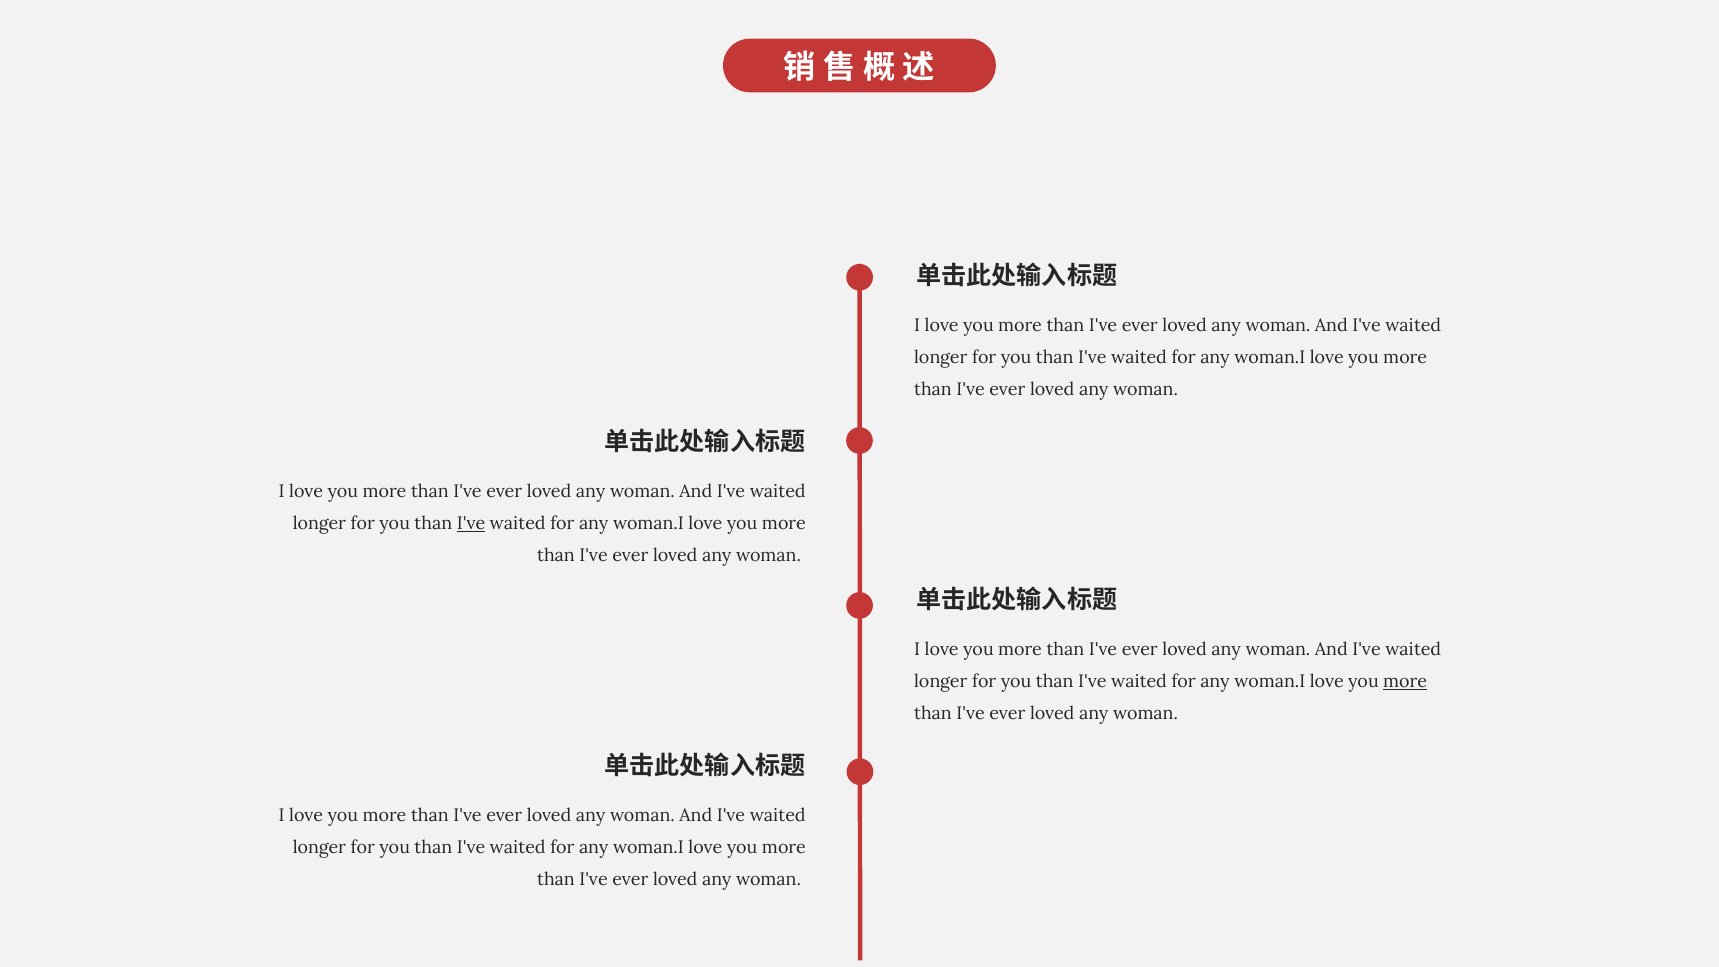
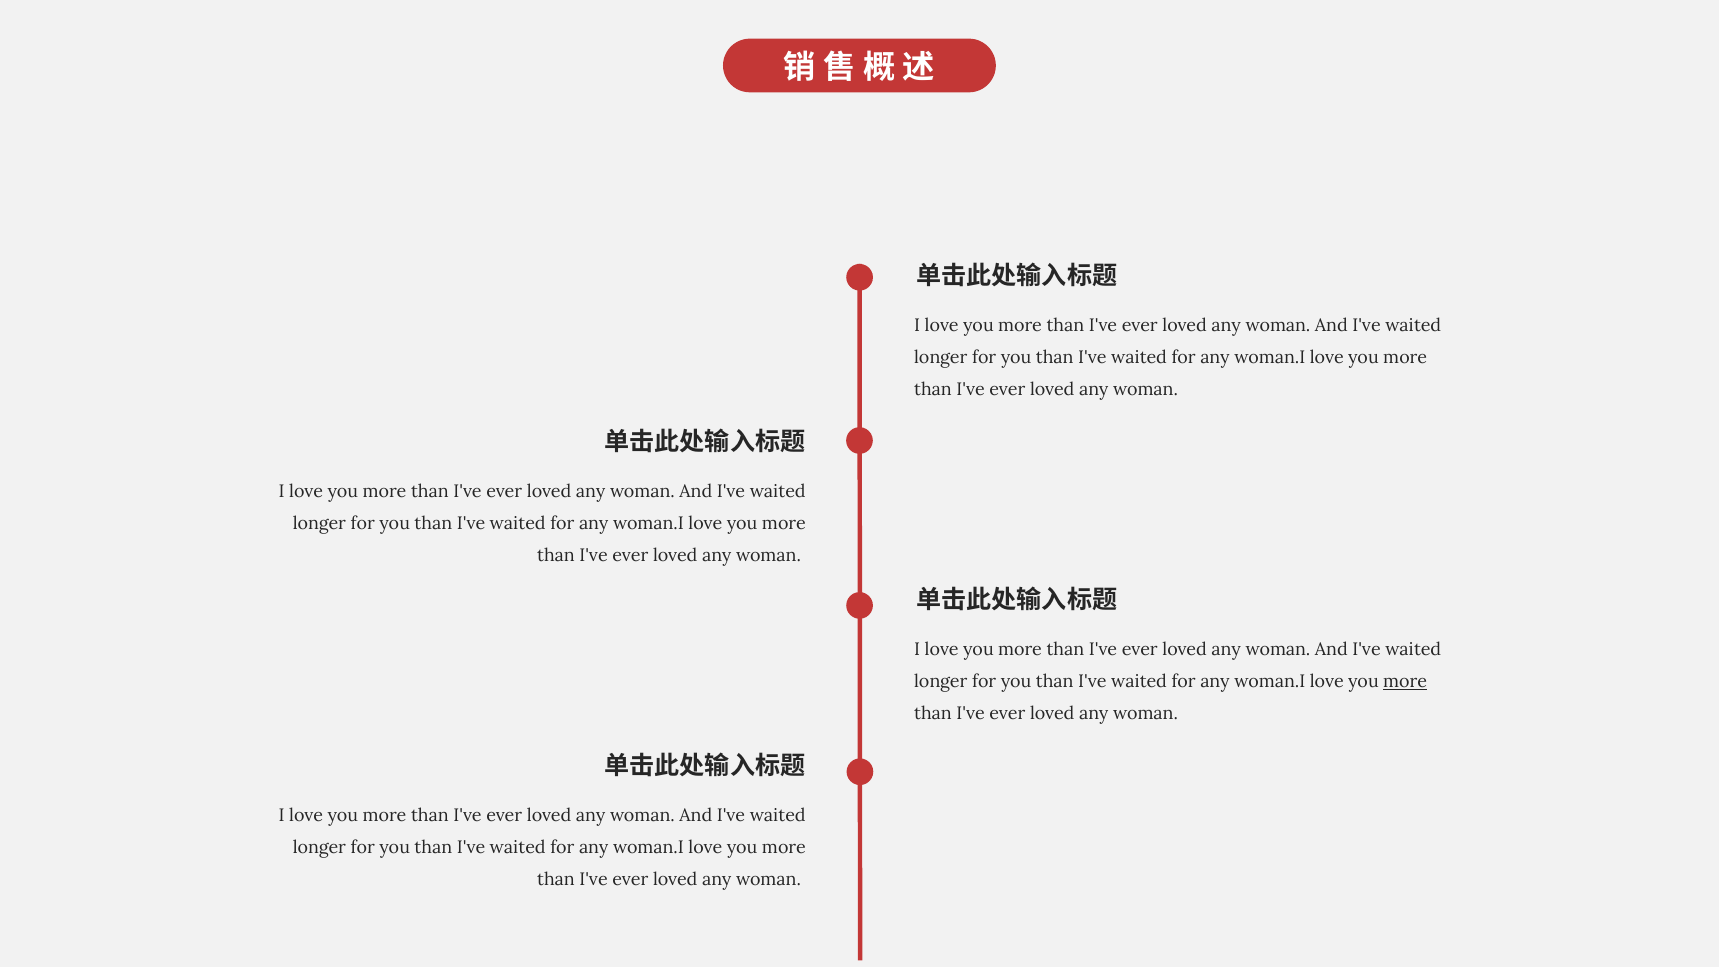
I've underline: present -> none (471, 523)
